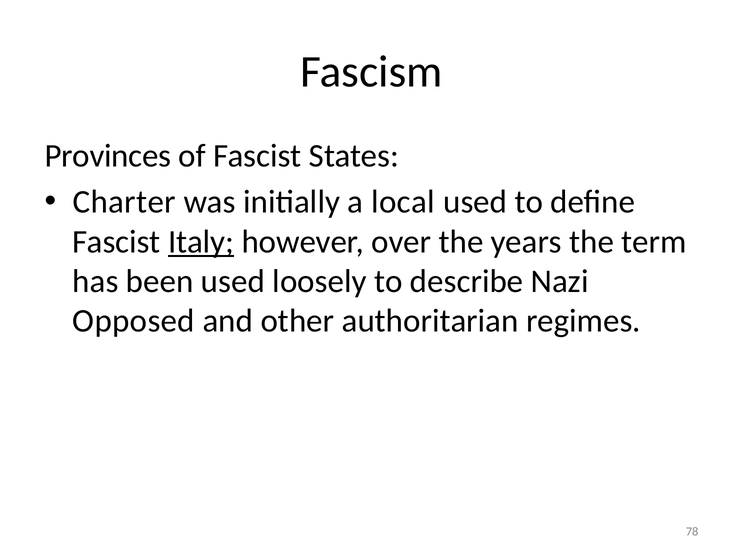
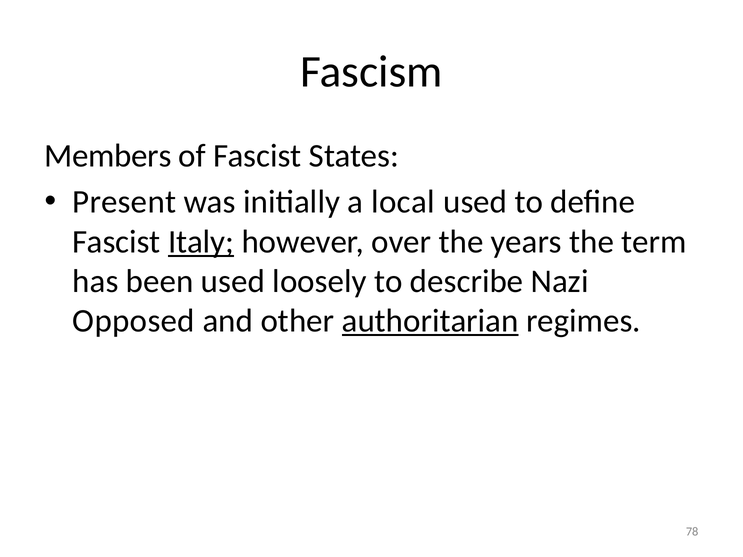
Provinces: Provinces -> Members (108, 156)
Charter: Charter -> Present (124, 202)
authoritarian underline: none -> present (430, 321)
